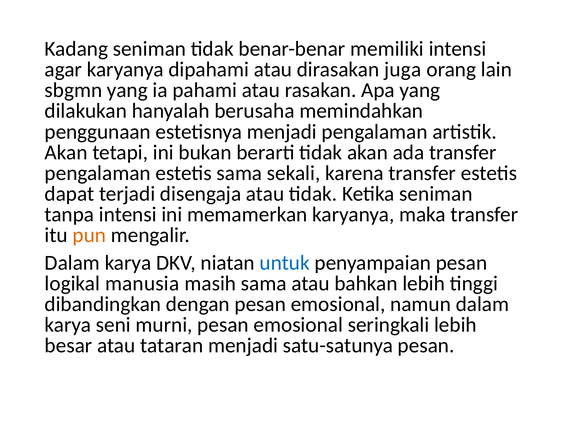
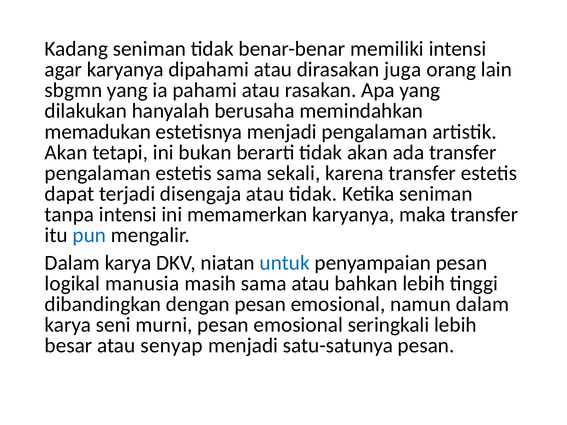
penggunaan: penggunaan -> memadukan (98, 132)
pun colour: orange -> blue (89, 235)
tataran: tataran -> senyap (172, 346)
